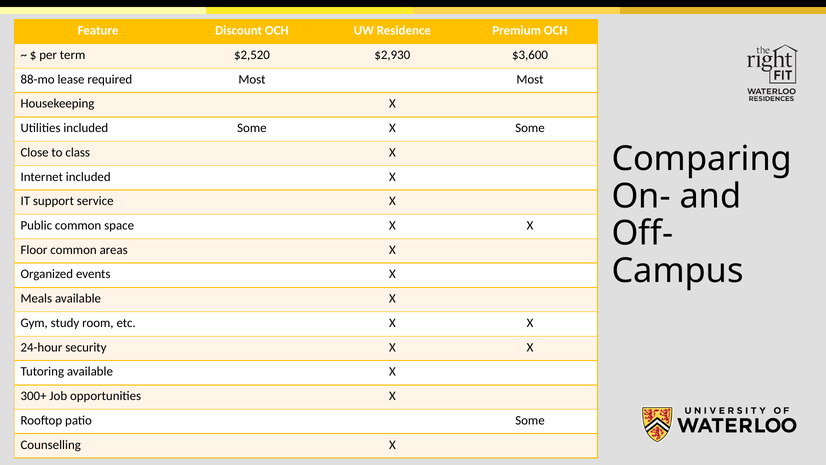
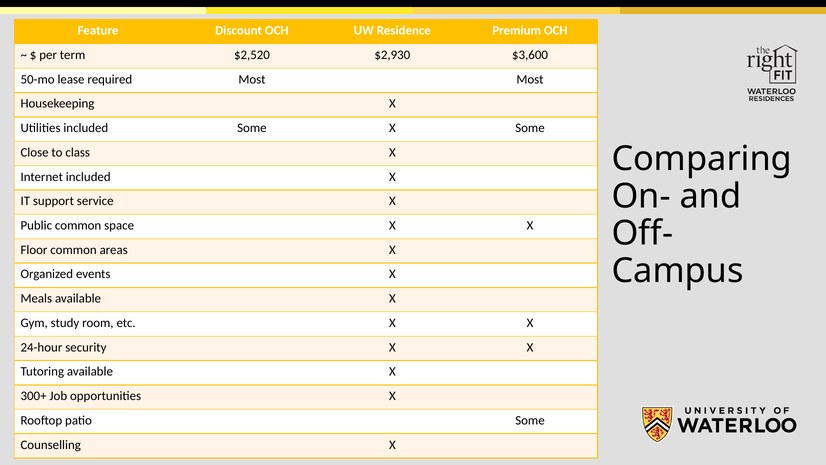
88-mo: 88-mo -> 50-mo (38, 79)
